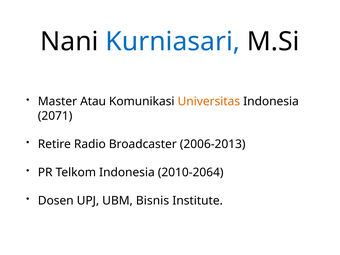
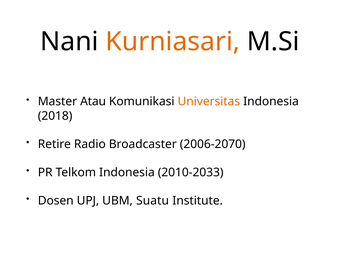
Kurniasari colour: blue -> orange (173, 42)
2071: 2071 -> 2018 (55, 116)
2006-2013: 2006-2013 -> 2006-2070 (213, 144)
2010-2064: 2010-2064 -> 2010-2033 (191, 172)
Bisnis: Bisnis -> Suatu (153, 201)
